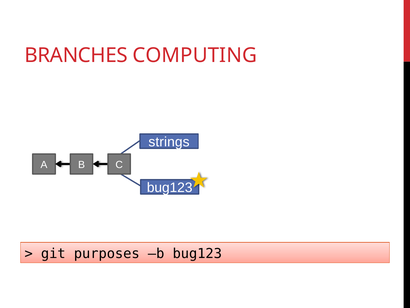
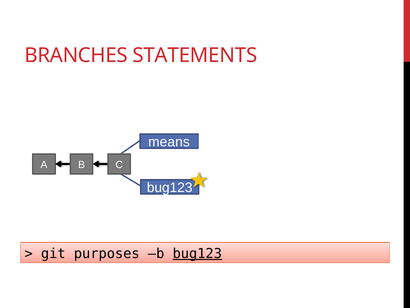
COMPUTING: COMPUTING -> STATEMENTS (195, 55)
strings: strings -> means (169, 142)
bug123 underline: none -> present (197, 253)
